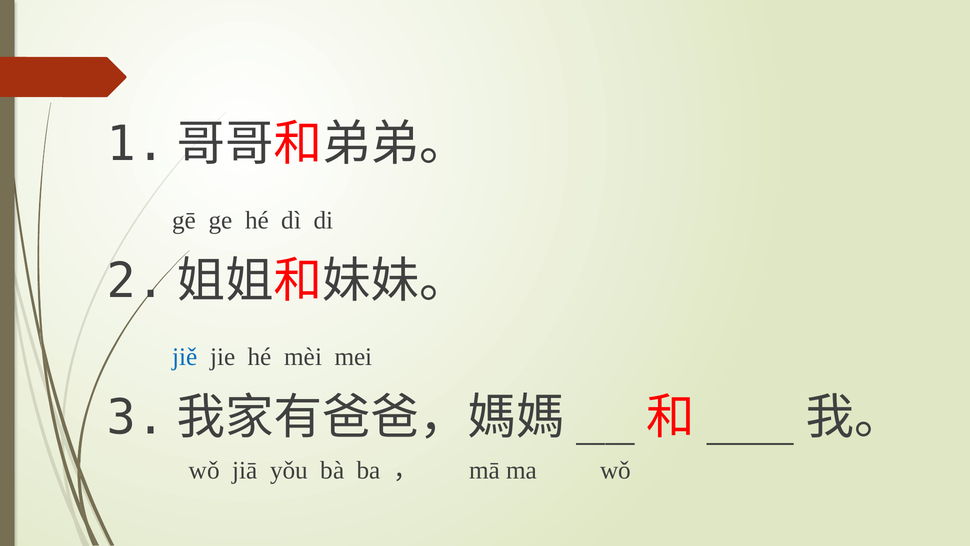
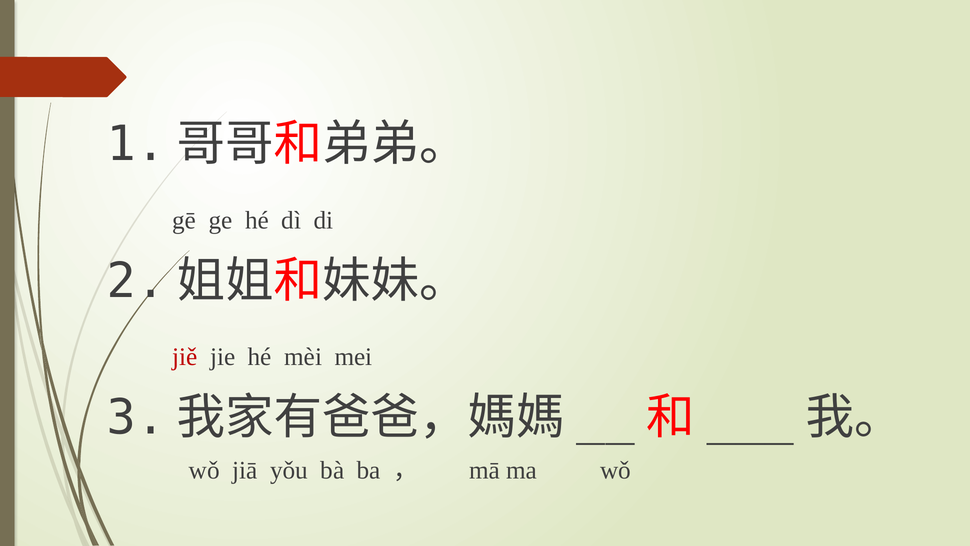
jiě colour: blue -> red (185, 357)
